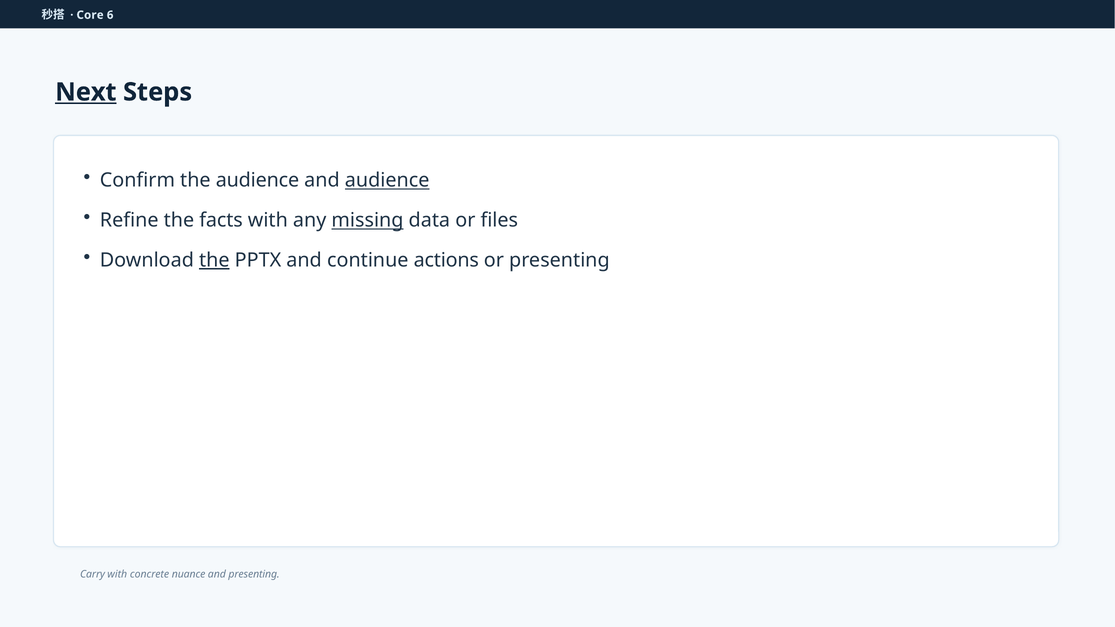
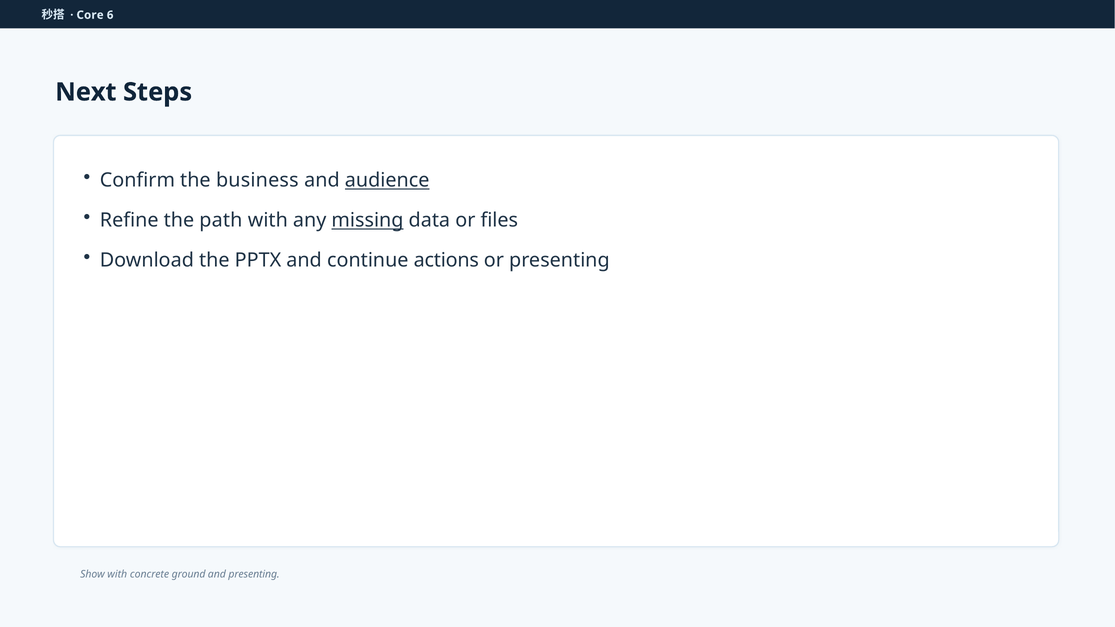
Next underline: present -> none (86, 92)
the audience: audience -> business (257, 180)
facts: facts -> path (221, 220)
the underline: present -> none (214, 260)
Carry: Carry -> Show (93, 574)
nuance: nuance -> ground (189, 574)
